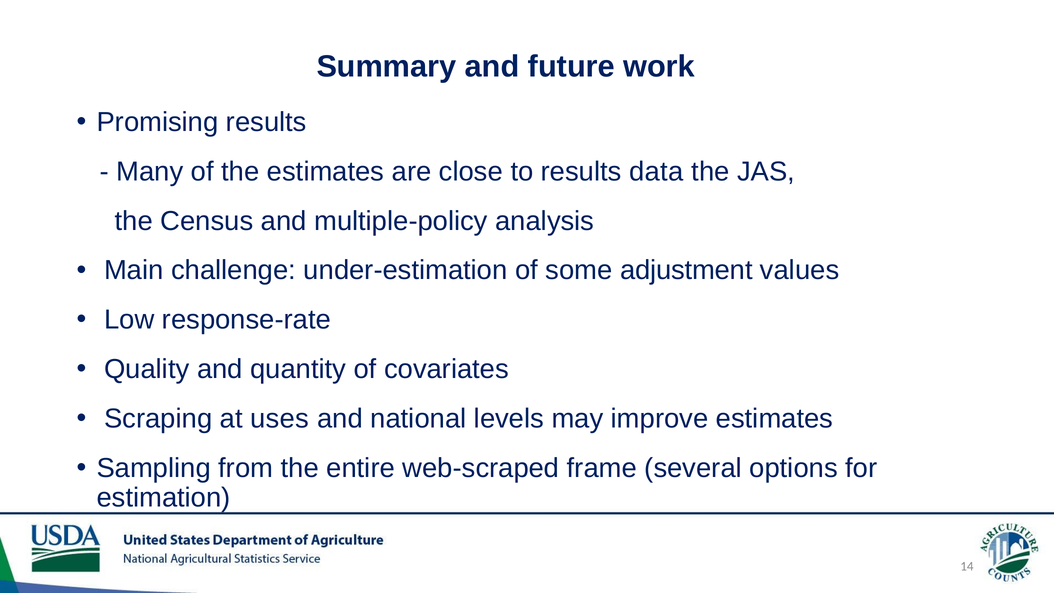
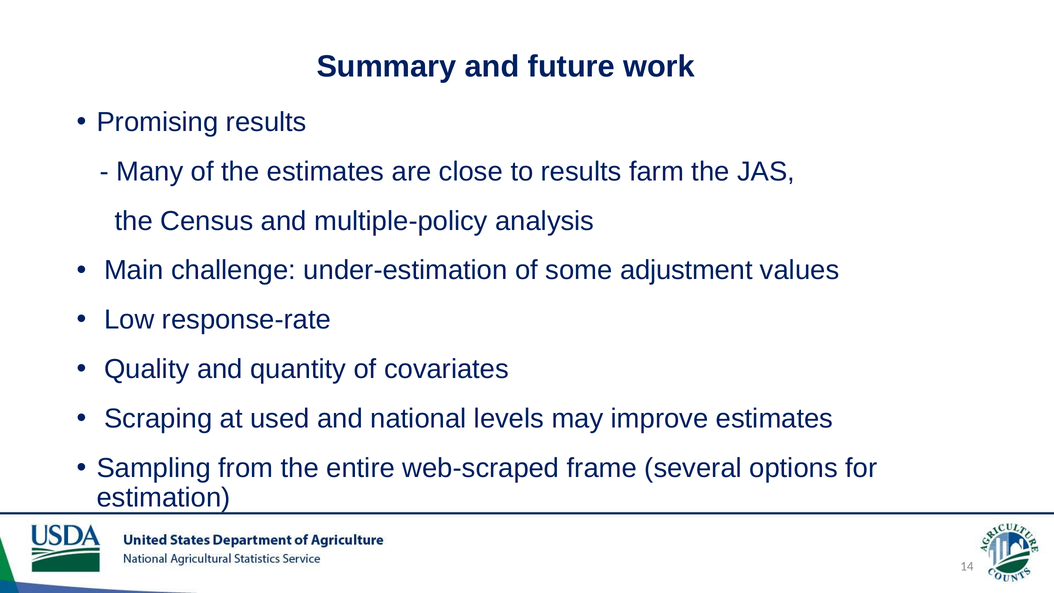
data: data -> farm (657, 172)
uses: uses -> used (280, 418)
